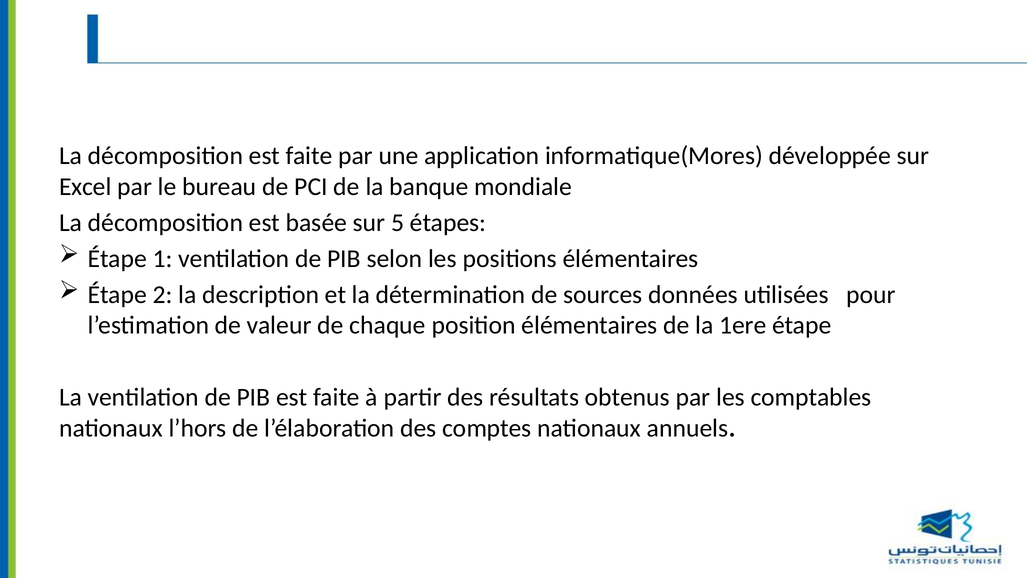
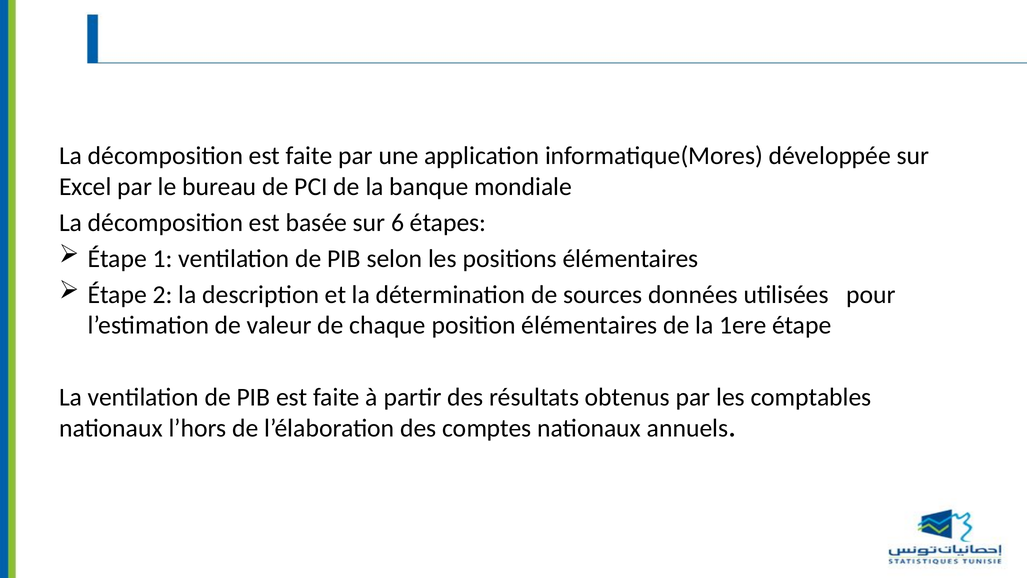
5: 5 -> 6 (398, 223)
